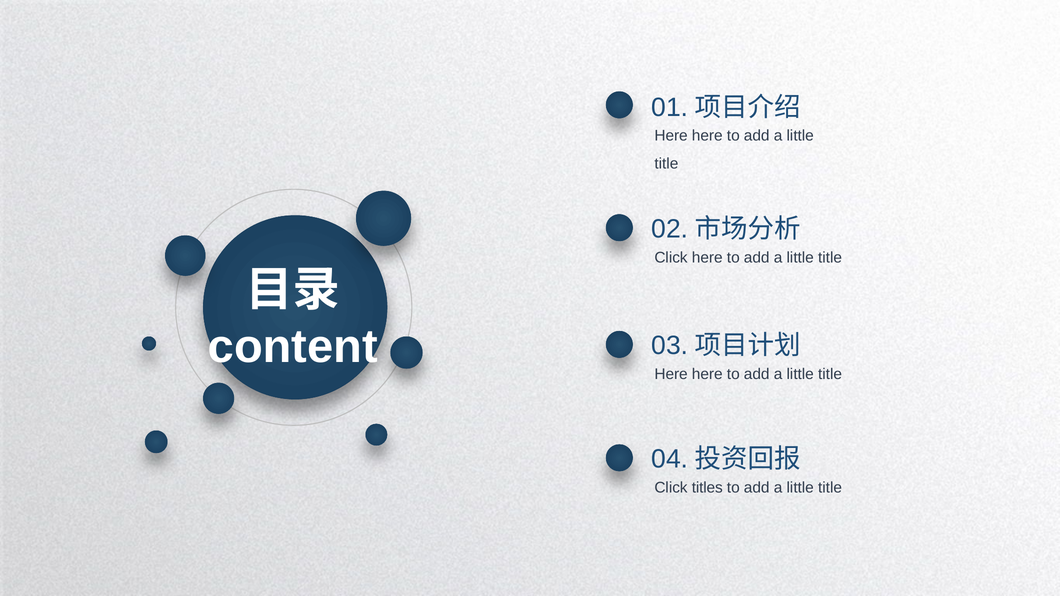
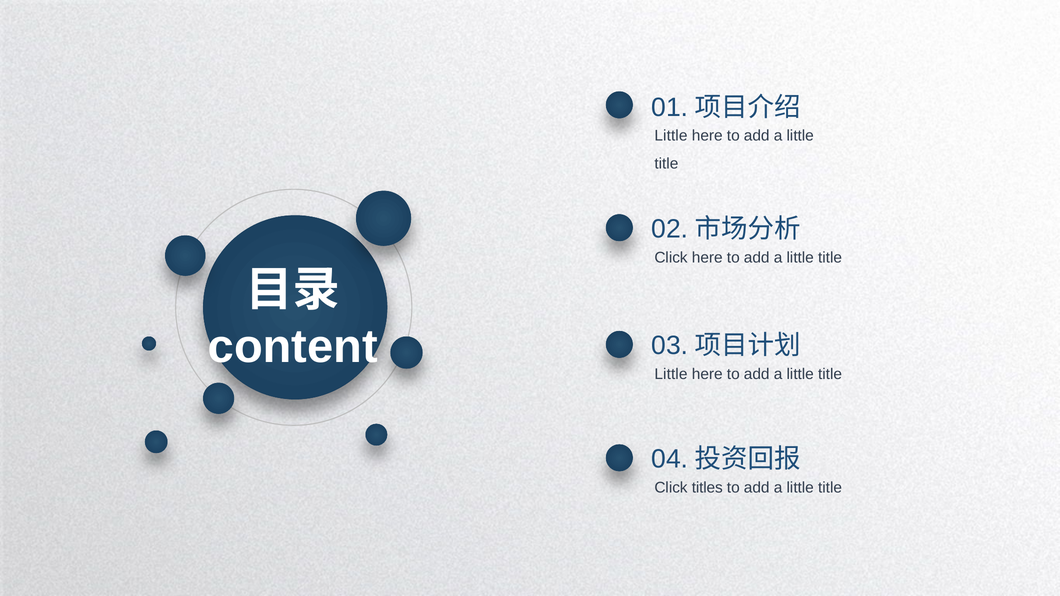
Here: Here -> Little (671, 136)
Here: Here -> Little (671, 374)
